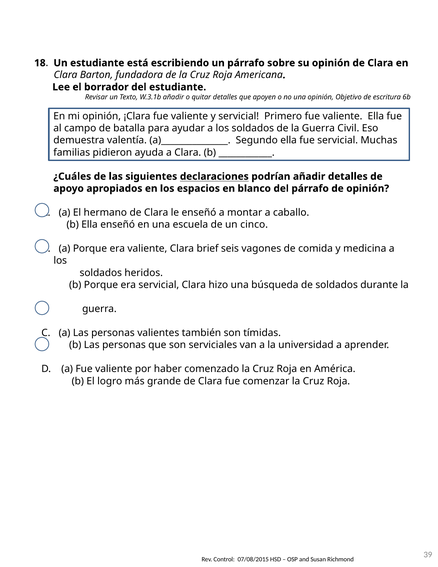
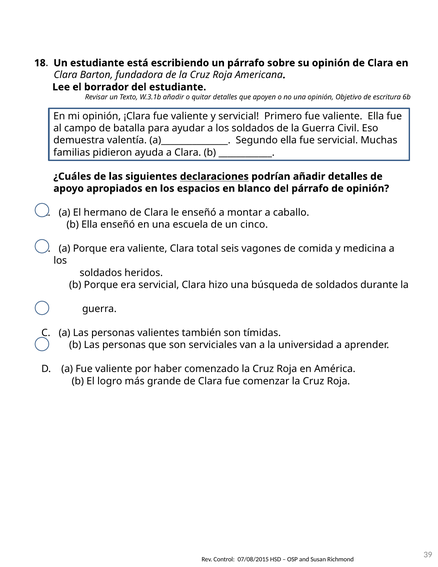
brief: brief -> total (207, 249)
